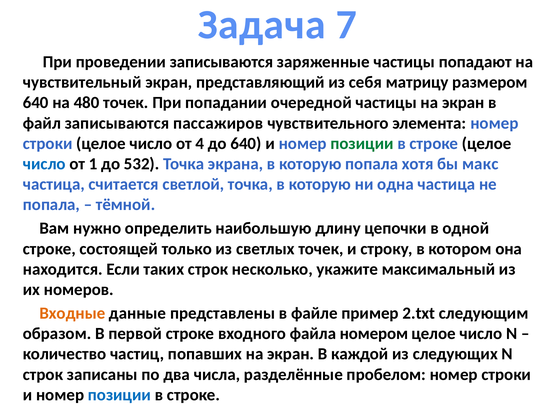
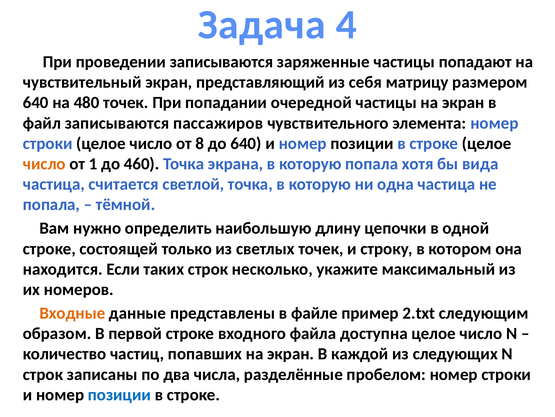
7: 7 -> 4 (346, 25)
4: 4 -> 8 (200, 143)
позиции colour: green -> black (362, 143)
число colour: blue -> orange (44, 164)
532: 532 -> 460 (142, 164)
макс: макс -> вида (480, 164)
номером: номером -> доступна (374, 333)
